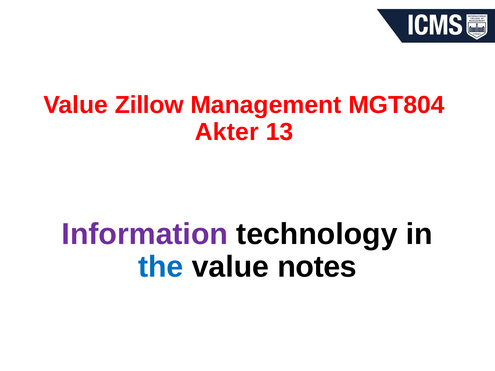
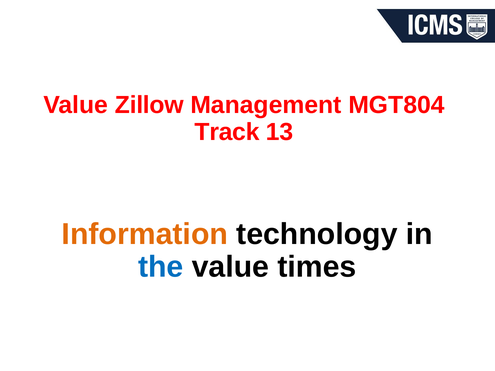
Akter: Akter -> Track (227, 132)
Information colour: purple -> orange (145, 234)
notes: notes -> times (317, 267)
